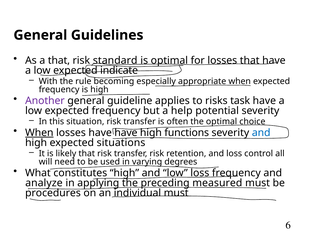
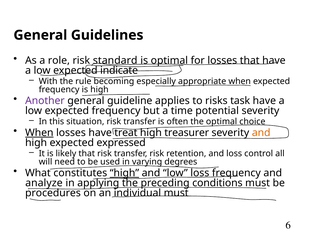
a that: that -> role (59, 61)
help: help -> time (182, 111)
have have: have -> treat (126, 133)
functions: functions -> treasurer (187, 133)
and colour: blue -> orange (261, 133)
situations: situations -> expressed (121, 143)
high underline: none -> present (124, 173)
measured: measured -> conditions (217, 183)
